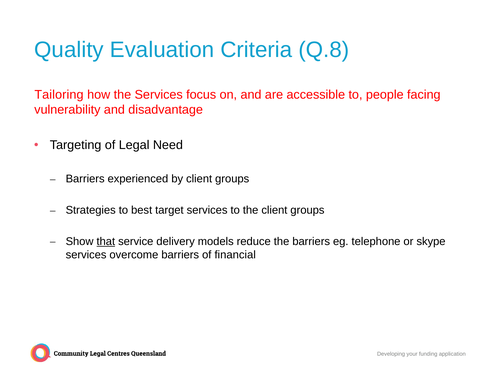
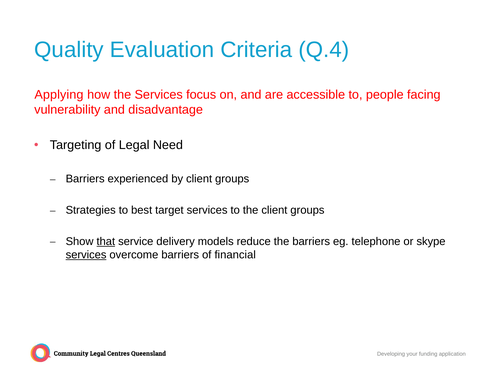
Q.8: Q.8 -> Q.4 (324, 50)
Tailoring: Tailoring -> Applying (59, 95)
services underline: none -> present (86, 255)
